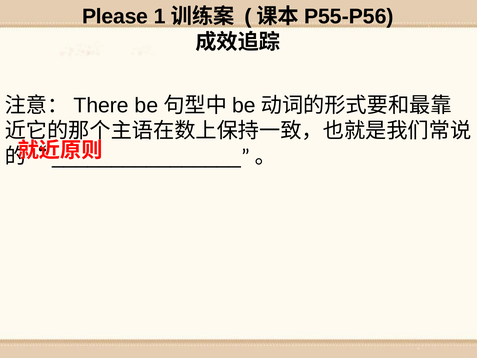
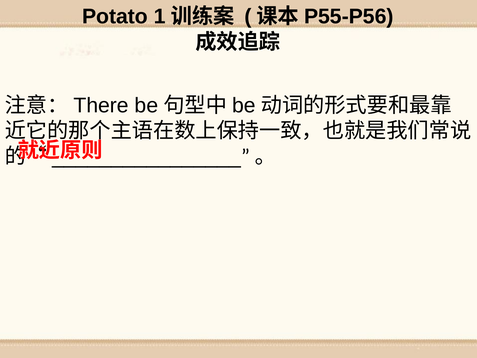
Please: Please -> Potato (115, 17)
